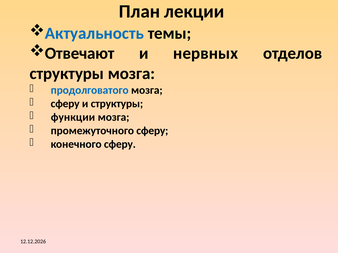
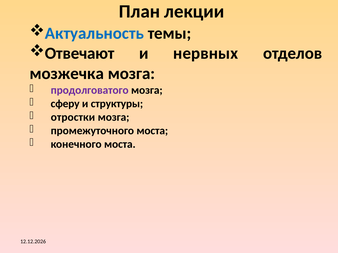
структуры: структуры -> мозжечка (67, 74)
продолговатого colour: blue -> purple (90, 90)
функции: функции -> отростки (73, 117)
промежуточного сферу: сферу -> моста (152, 131)
конечного сферу: сферу -> моста (120, 144)
